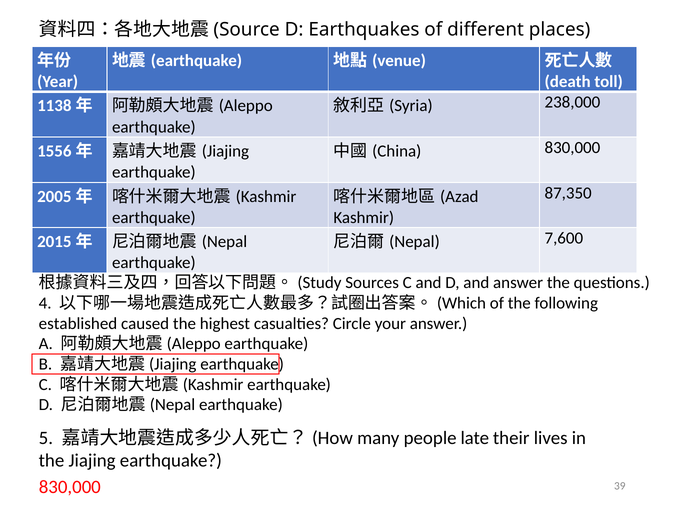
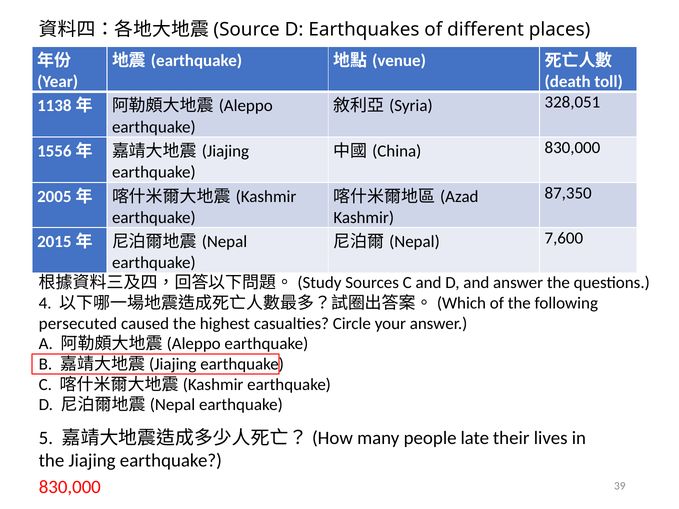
238,000: 238,000 -> 328,051 (572, 102)
established: established -> persecuted (78, 324)
